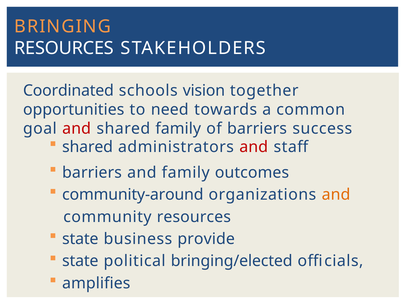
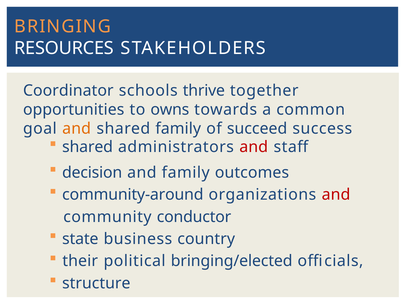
Coordinated: Coordinated -> Coordinator (68, 90)
vision: vision -> thrive (204, 90)
need: need -> owns (170, 109)
and colour: red -> orange (77, 128)
of barriers: barriers -> succeed (257, 128)
barriers: barriers -> decision (92, 172)
and colour: orange -> red (336, 194)
community resources: resources -> conductor (194, 216)
provide: provide -> country (206, 239)
state: state -> their (80, 261)
amplifies: amplifies -> structure (96, 283)
